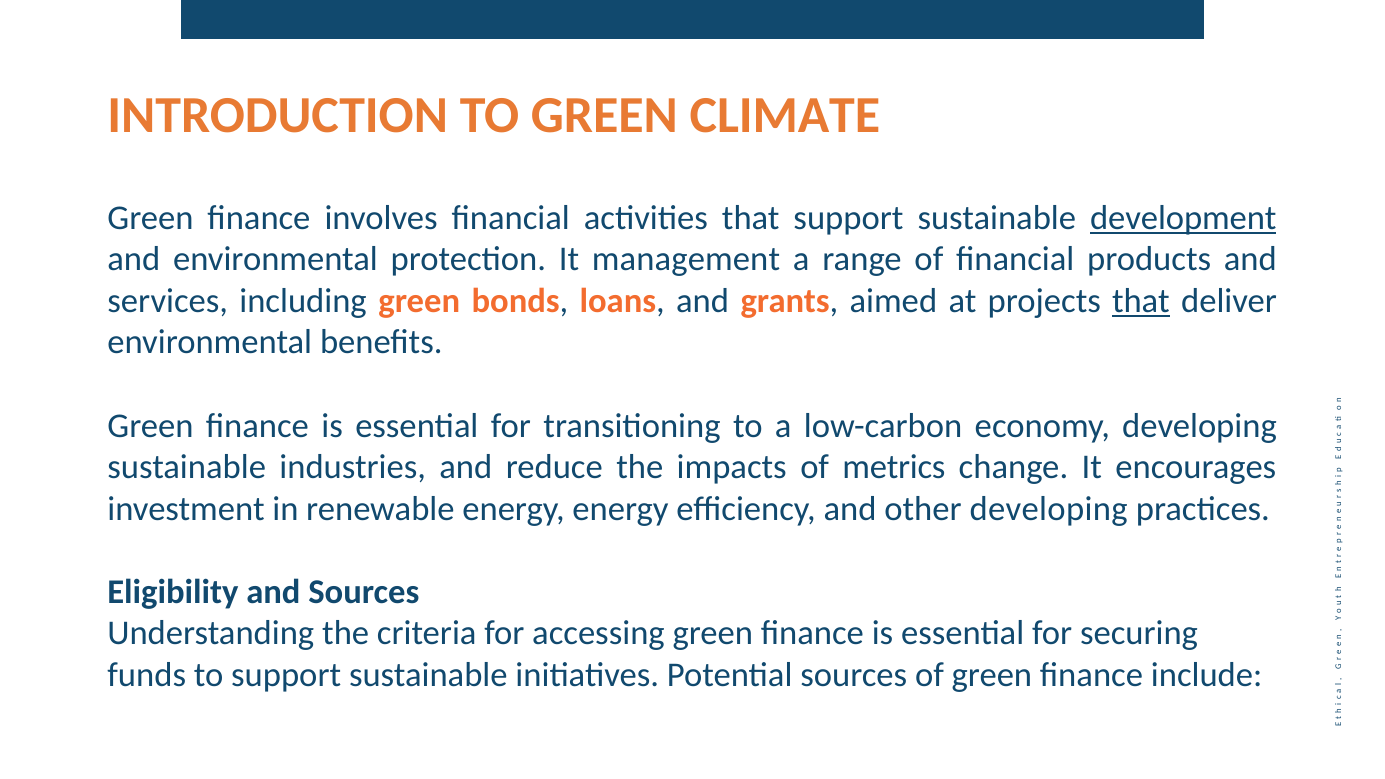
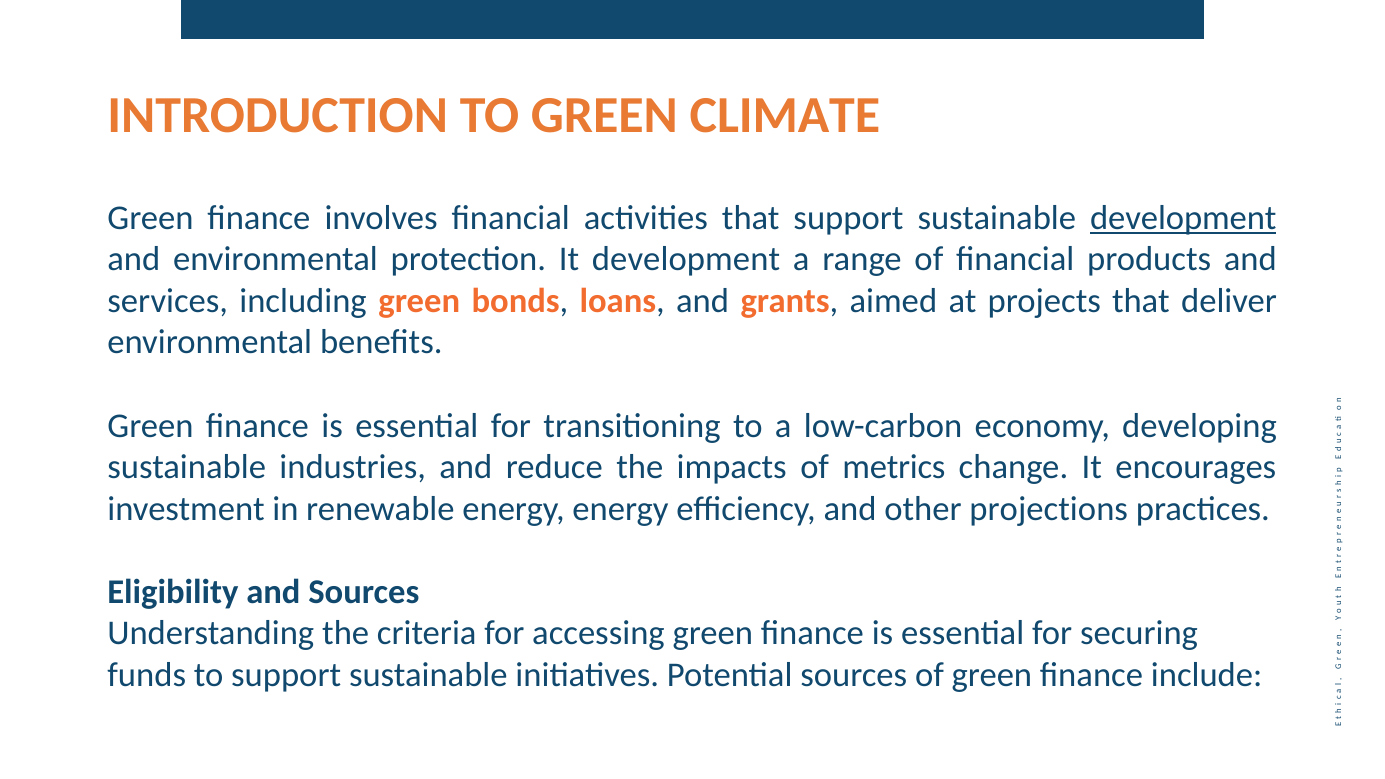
It management: management -> development (686, 259)
that underline: present -> none (1141, 301)
other developing: developing -> projections (1049, 509)
